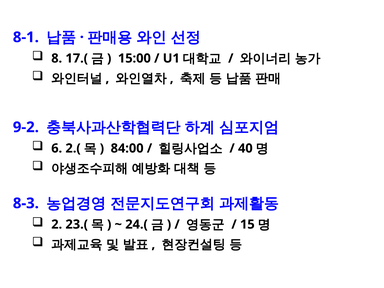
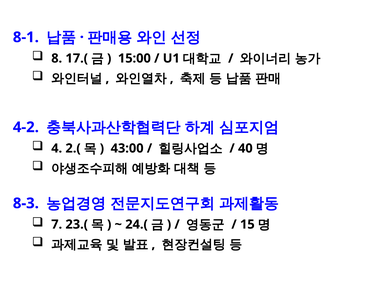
9-2: 9-2 -> 4-2 (26, 127)
6: 6 -> 4 (57, 148)
84:00: 84:00 -> 43:00 (127, 148)
2: 2 -> 7 (57, 224)
